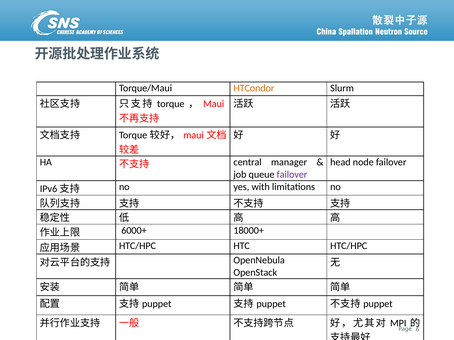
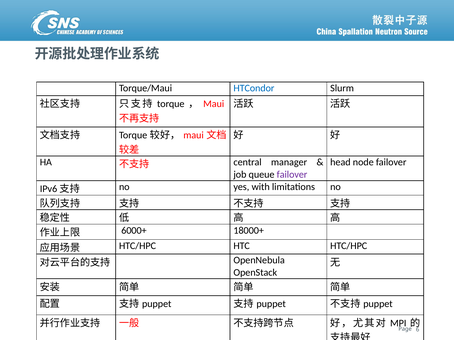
HTCondor colour: orange -> blue (254, 88)
